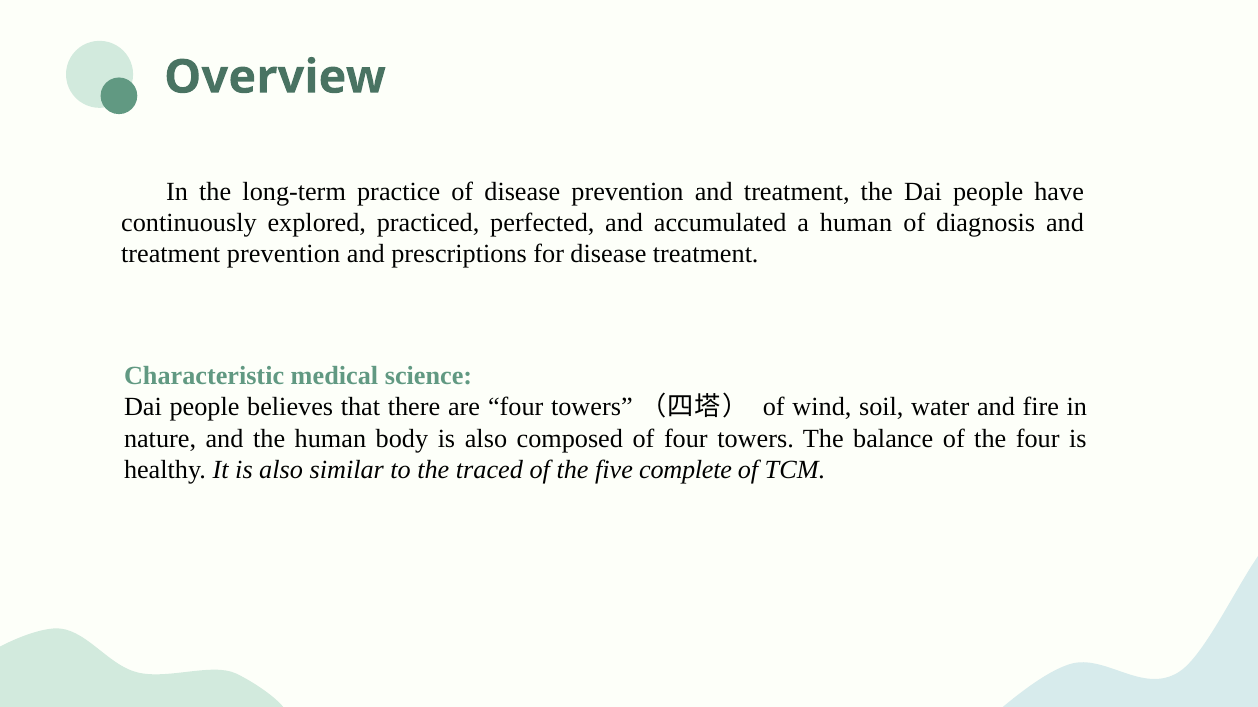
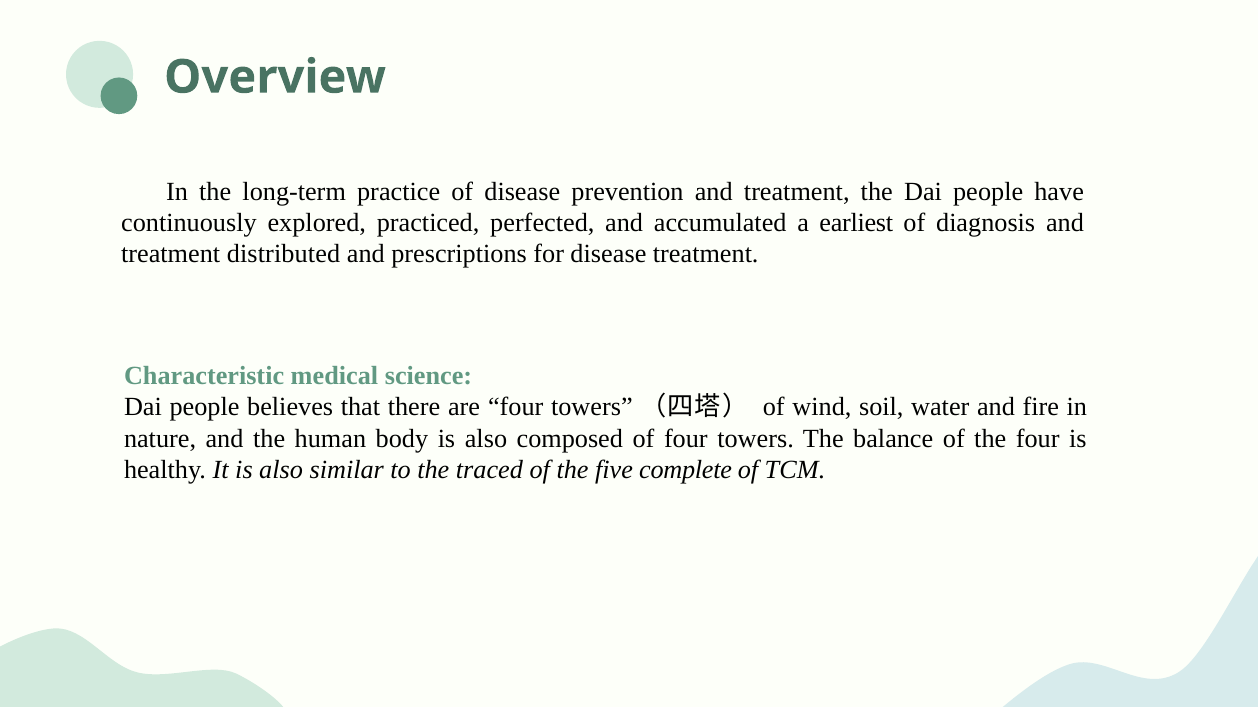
a human: human -> earliest (856, 223)
treatment prevention: prevention -> distributed (283, 255)
